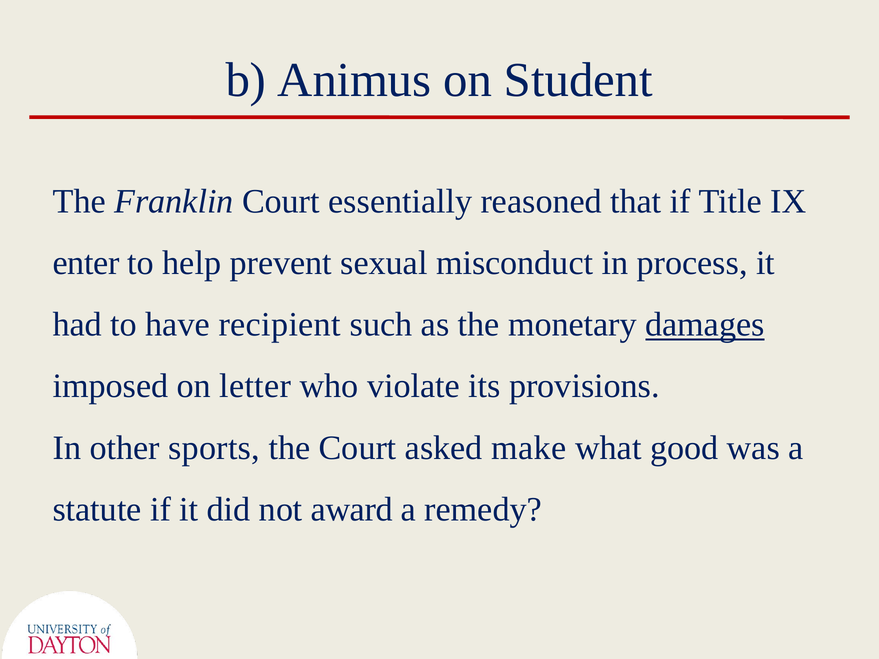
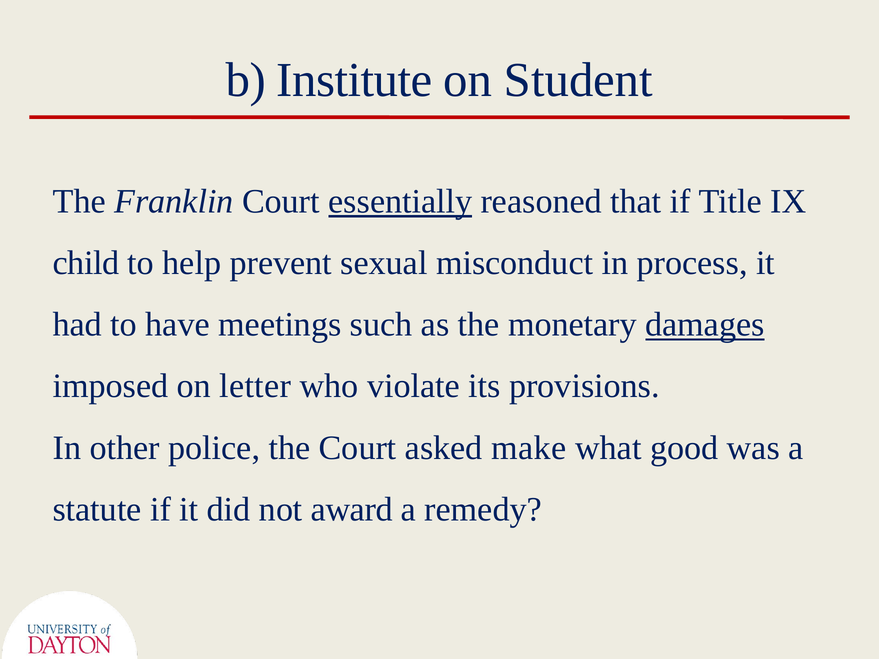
Animus: Animus -> Institute (354, 80)
essentially underline: none -> present (400, 202)
enter: enter -> child (86, 263)
recipient: recipient -> meetings (280, 325)
sports: sports -> police (214, 448)
